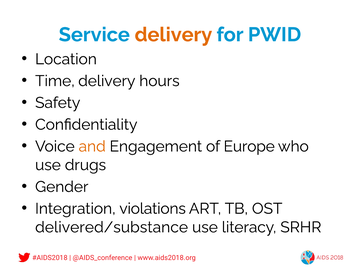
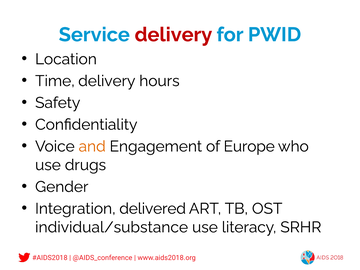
delivery colour: orange -> red (173, 35)
violations: violations -> delivered (153, 209)
delivered/substance: delivered/substance -> individual/substance (112, 227)
